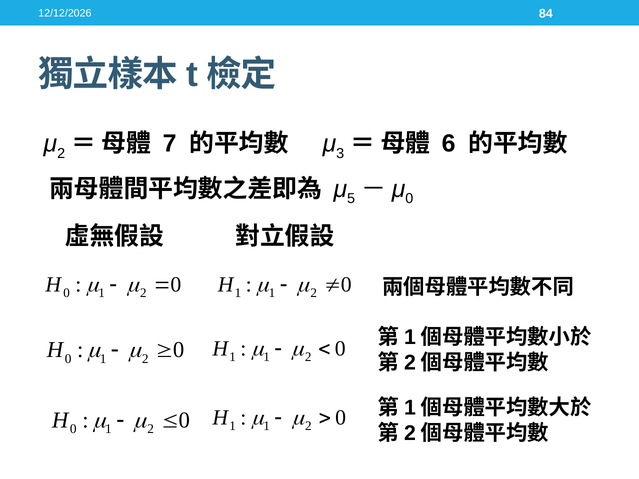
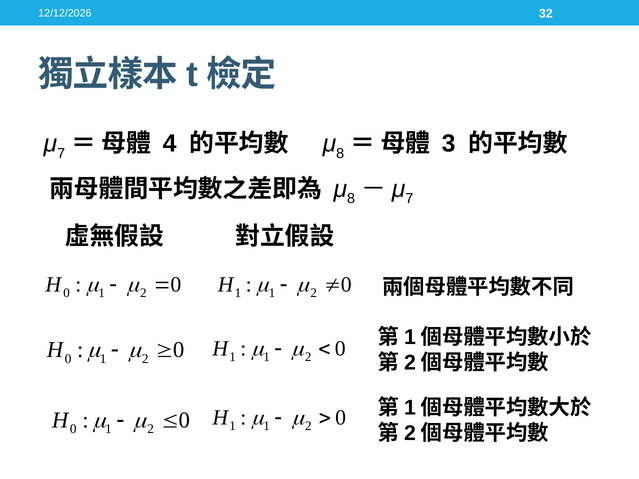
84: 84 -> 32 (546, 14)
2: 2 -> 7 (61, 153)
7: 7 -> 4 (170, 144)
3: 3 -> 8 (340, 153)
6: 6 -> 3 (449, 144)
5: 5 -> 8 (351, 199)
0: 0 -> 7 (409, 199)
